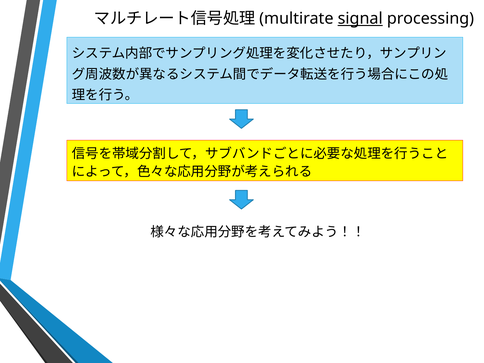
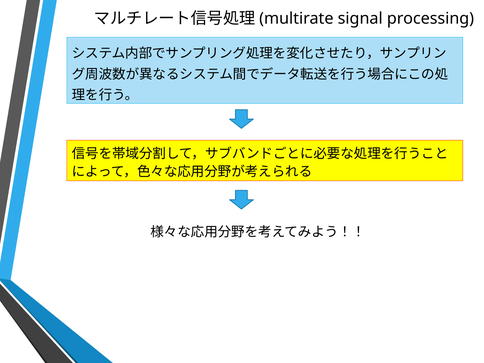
signal underline: present -> none (360, 18)
